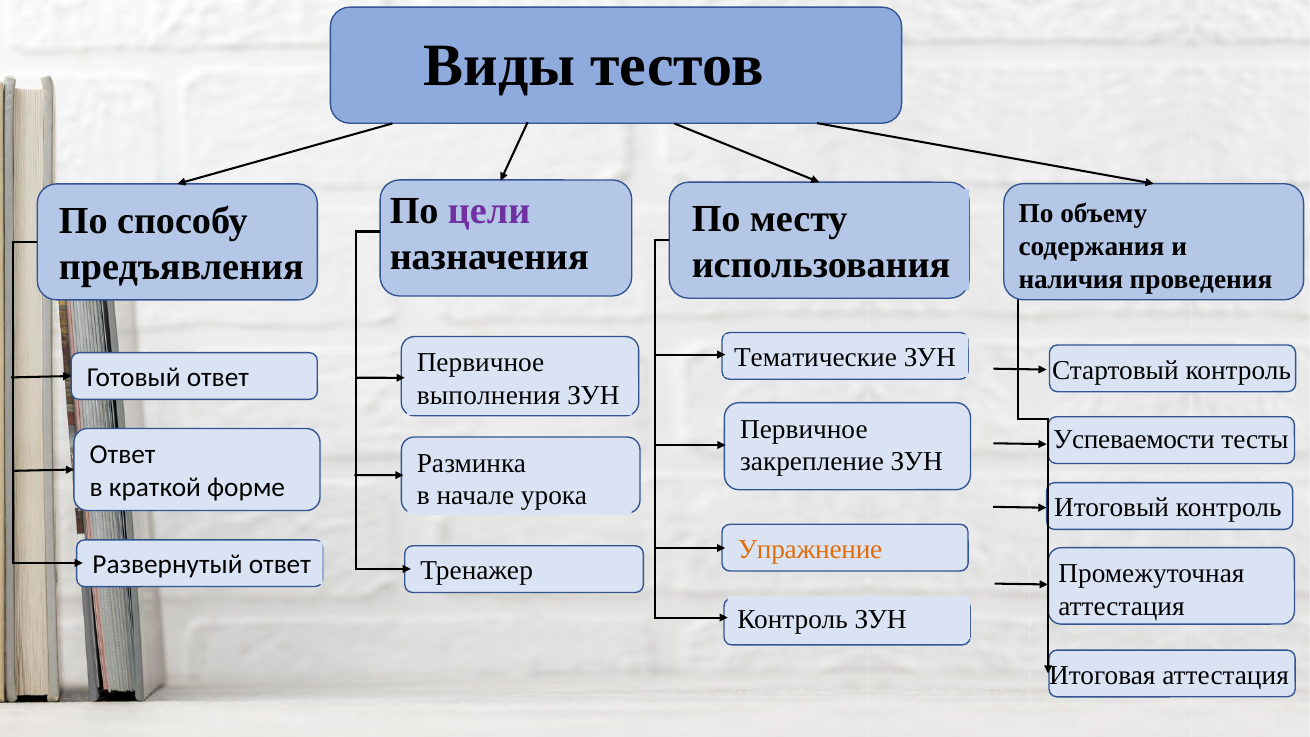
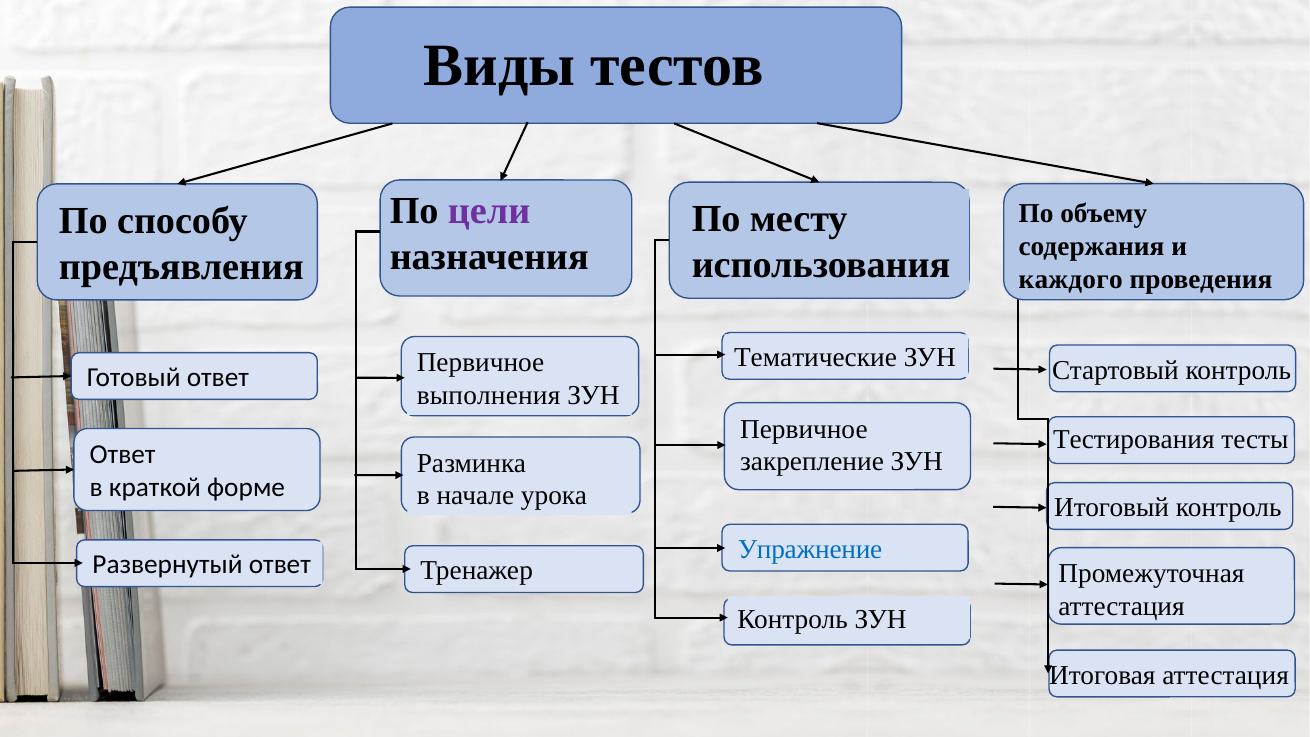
наличия: наличия -> каждого (1071, 279)
Успеваемости: Успеваемости -> Тестирования (1134, 439)
Упражнение colour: orange -> blue (810, 549)
